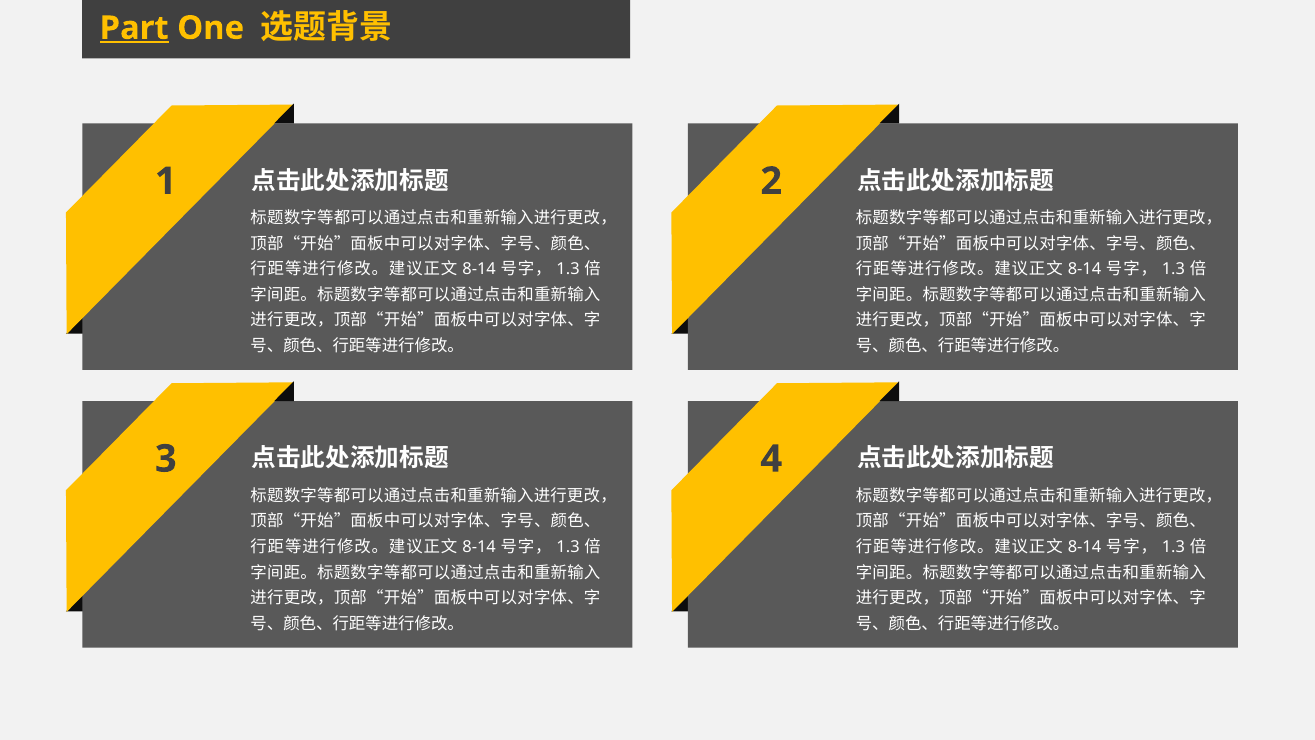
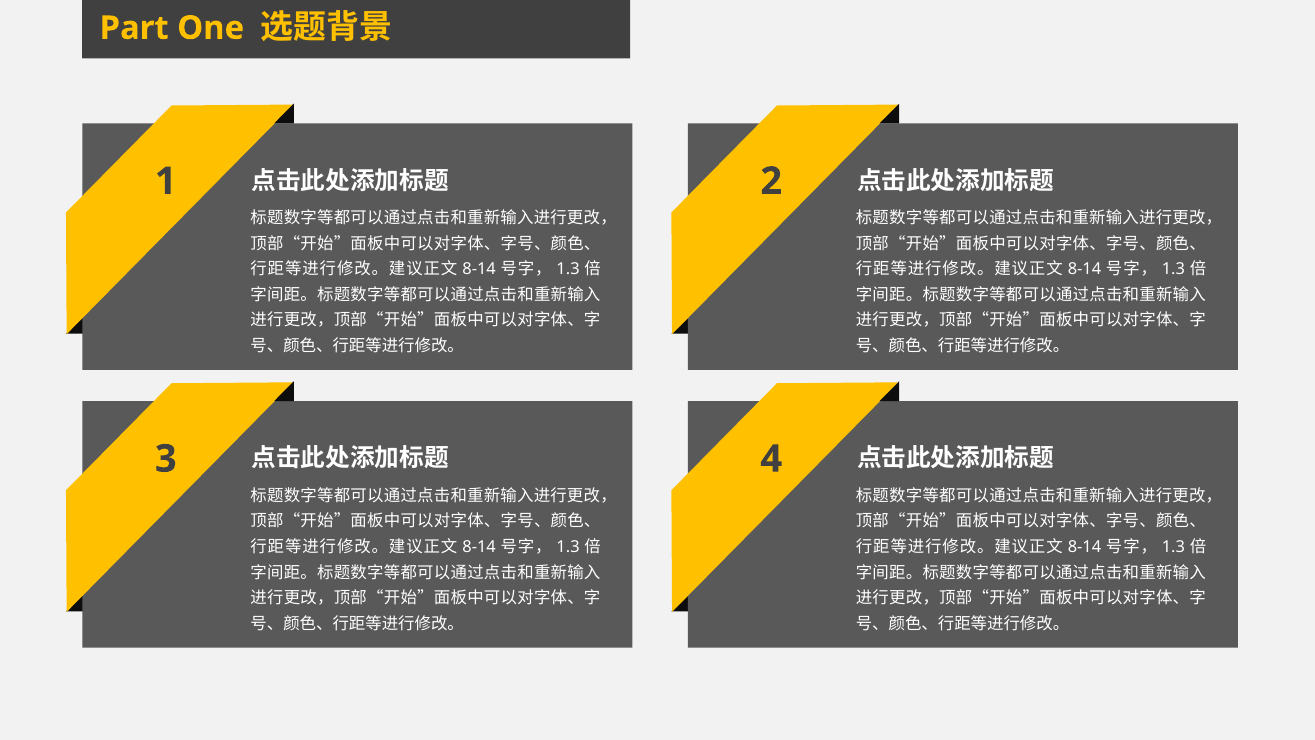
Part underline: present -> none (134, 28)
